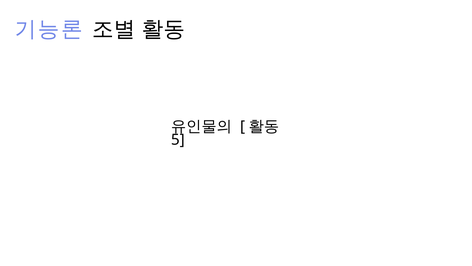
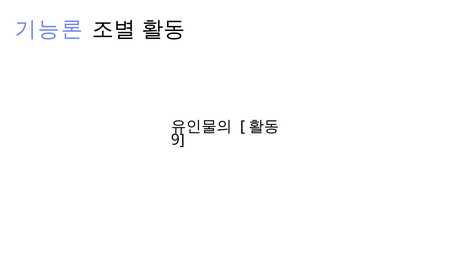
5: 5 -> 9 (178, 139)
